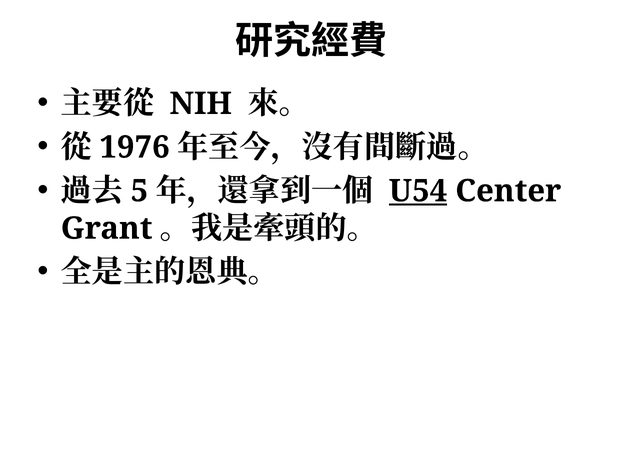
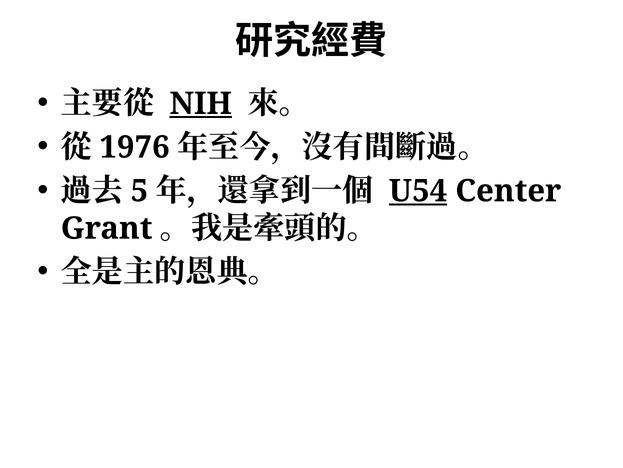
NIH underline: none -> present (201, 103)
